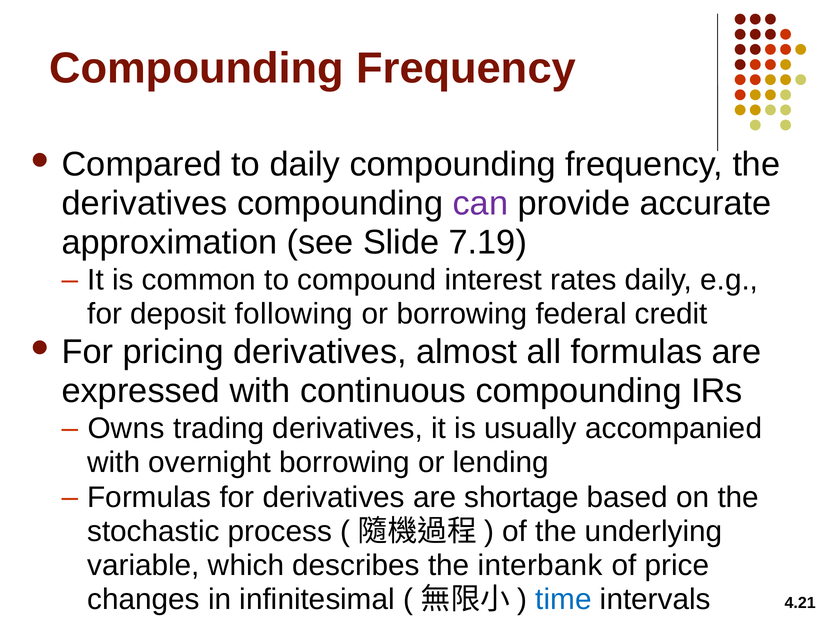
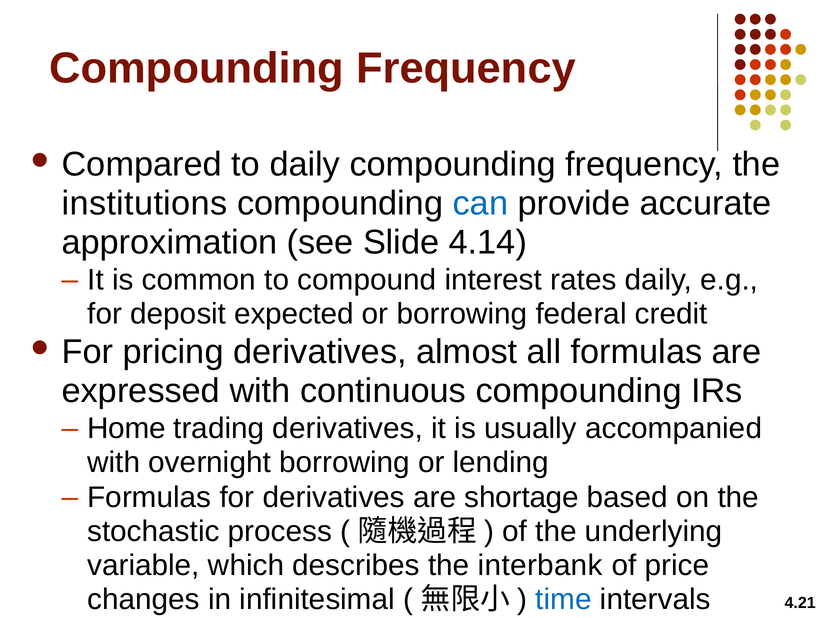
derivatives: derivatives -> institutions (145, 203)
can colour: purple -> blue (480, 203)
7.19: 7.19 -> 4.14 (488, 243)
following: following -> expected (294, 314)
Owns: Owns -> Home (126, 429)
